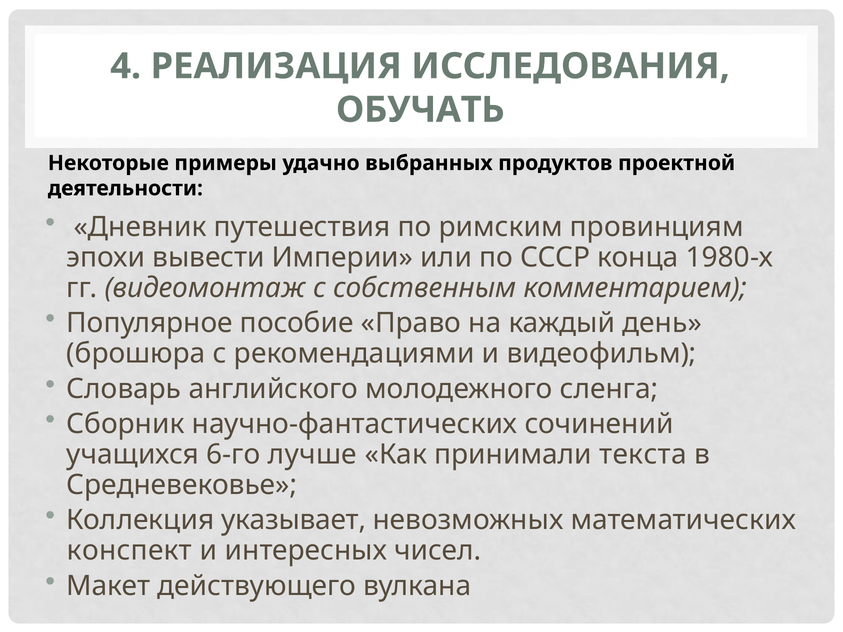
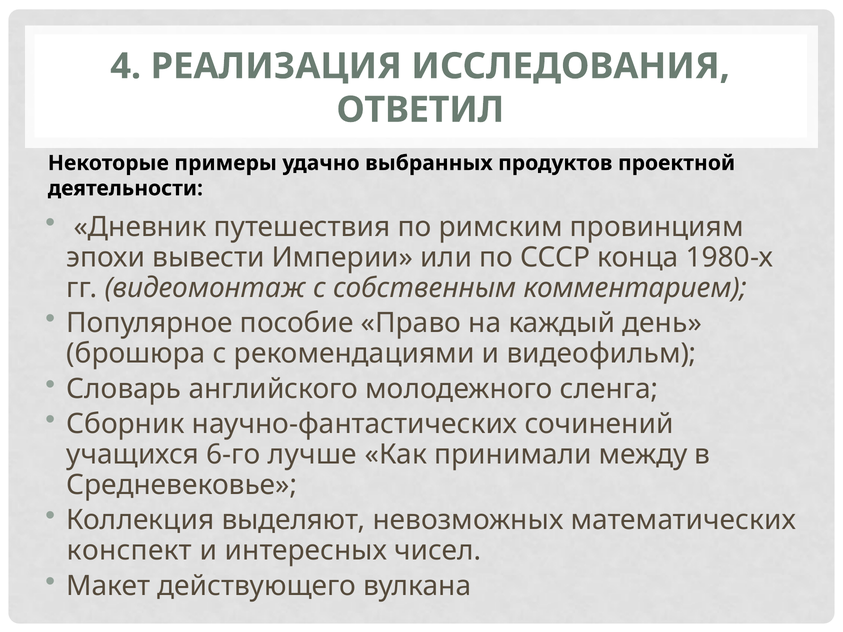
ОБУЧАТЬ: ОБУЧАТЬ -> ОТВЕТИЛ (420, 110)
текста: текста -> между (643, 455)
указывает: указывает -> выделяют (294, 520)
